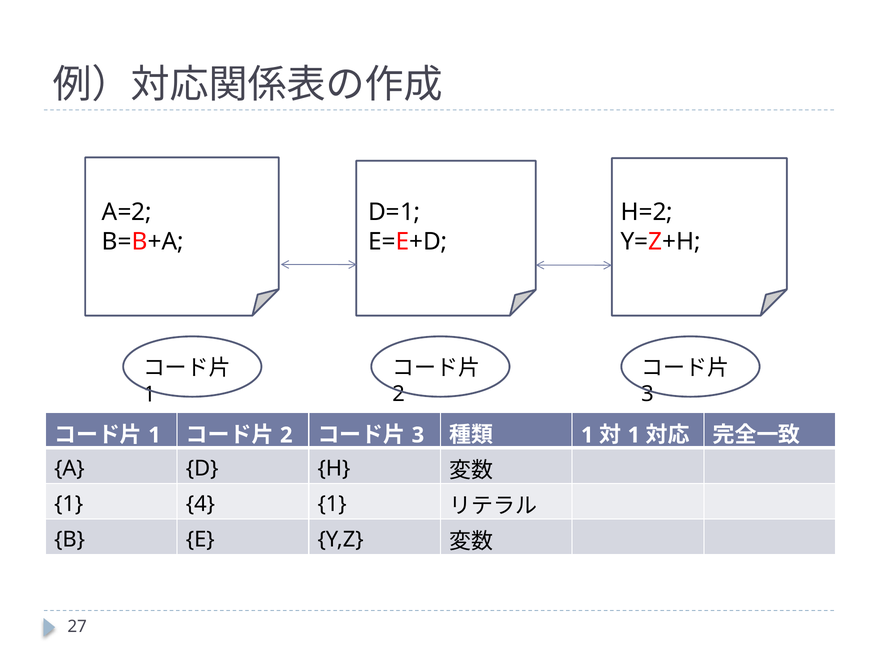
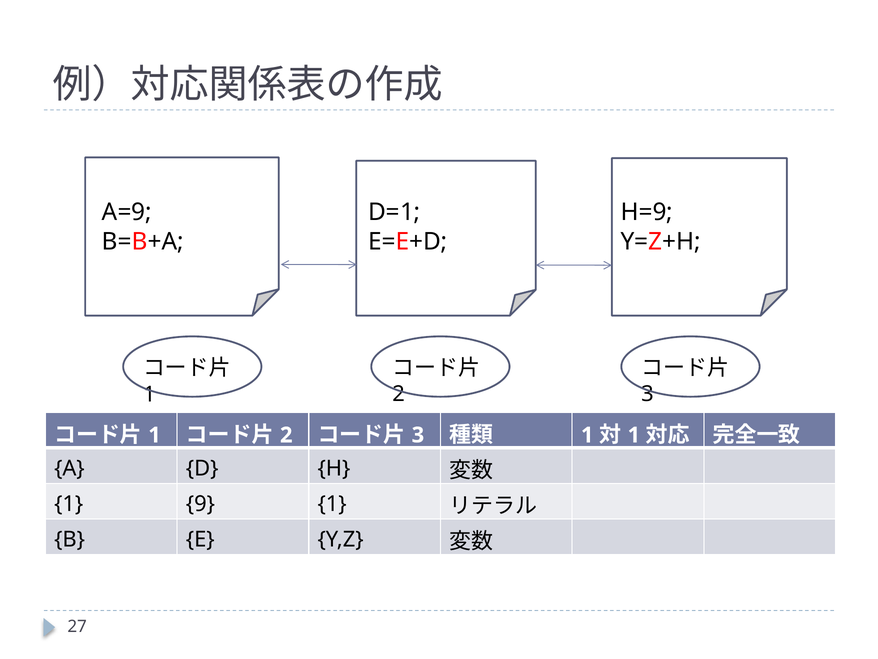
A=2: A=2 -> A=9 (127, 212)
H=2: H=2 -> H=9 (647, 212)
4: 4 -> 9 (200, 504)
